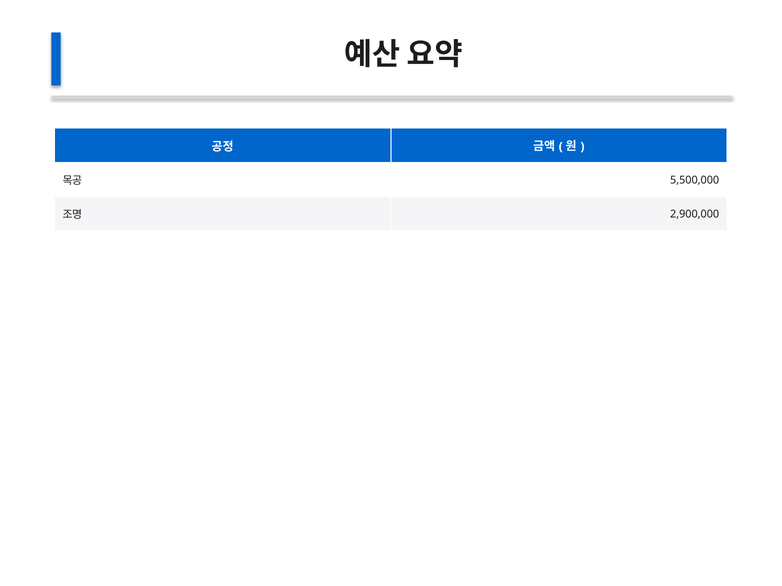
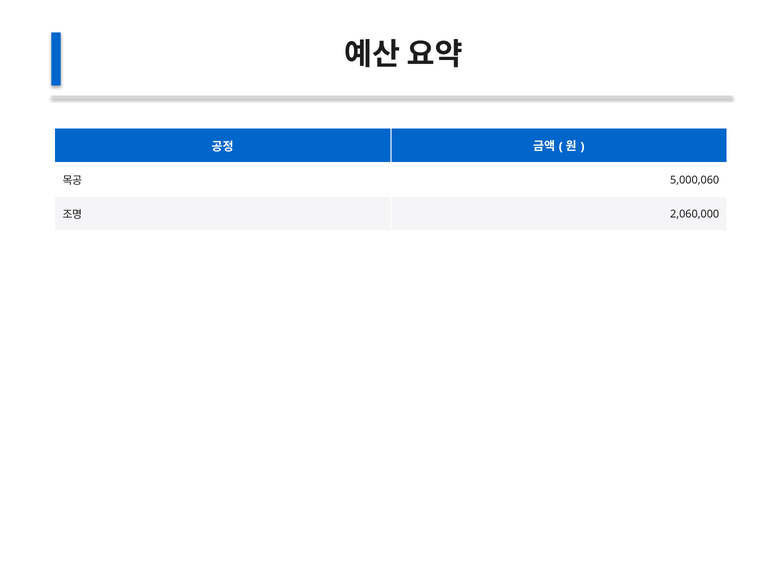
5,500,000: 5,500,000 -> 5,000,060 (695, 180)
2,900,000: 2,900,000 -> 2,060,000 (695, 214)
